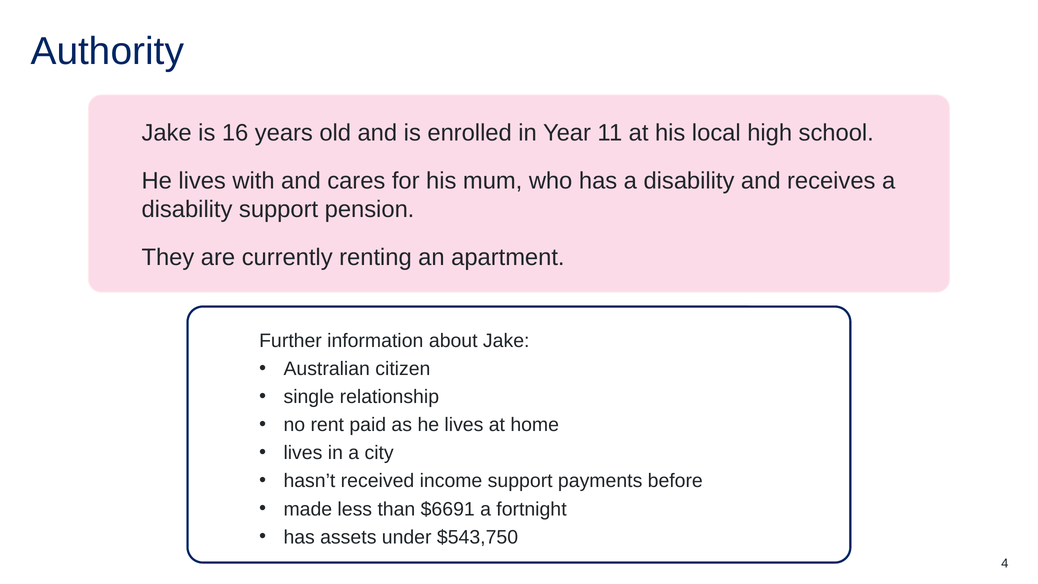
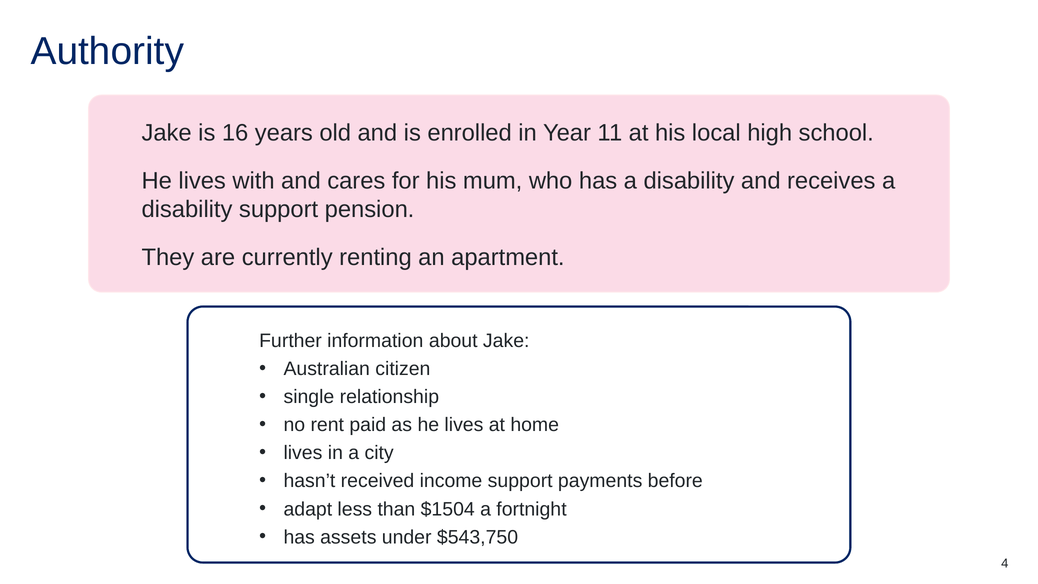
made: made -> adapt (308, 509)
$6691: $6691 -> $1504 (448, 509)
